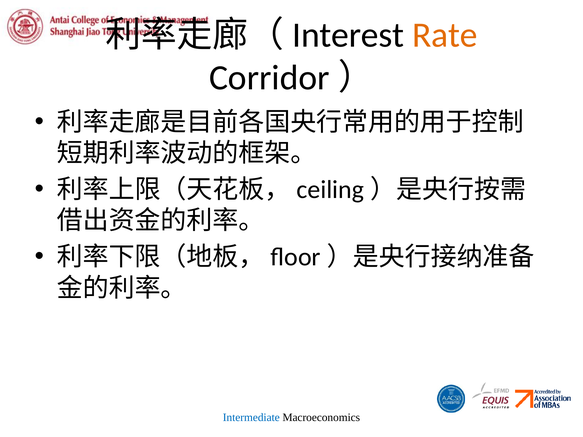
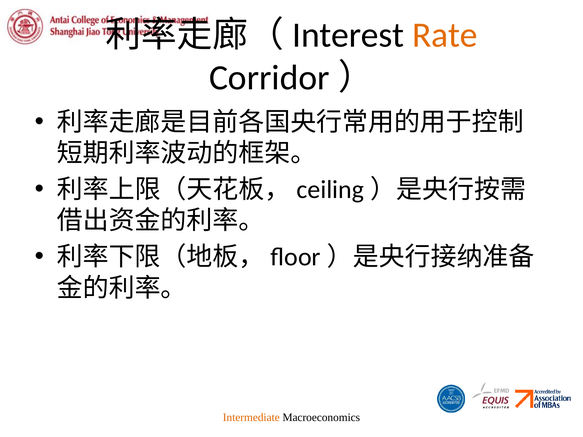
Intermediate colour: blue -> orange (251, 418)
